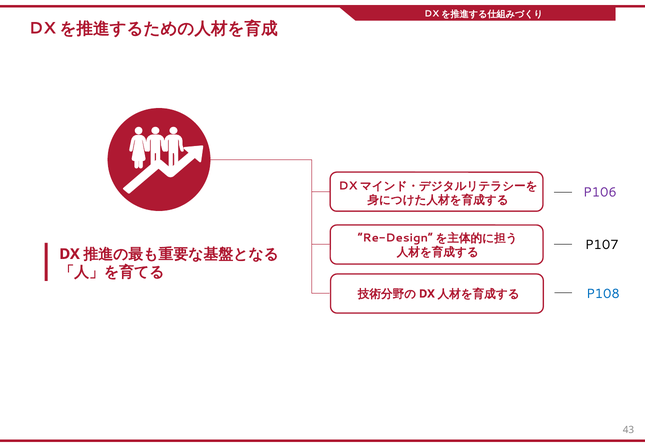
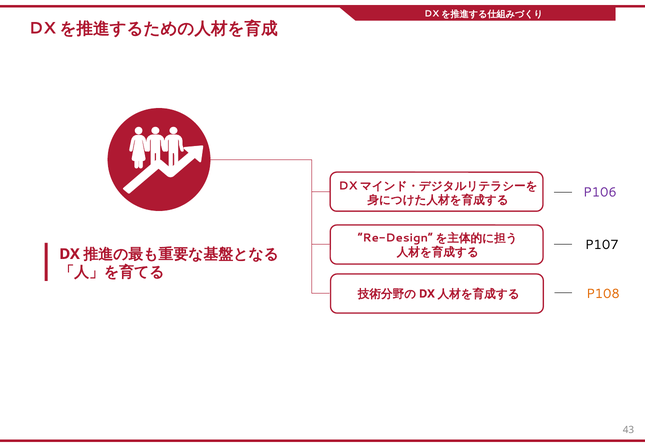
P108 colour: blue -> orange (603, 293)
